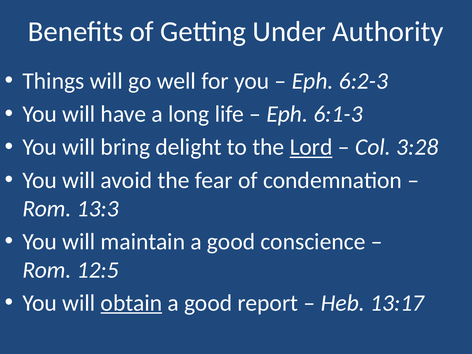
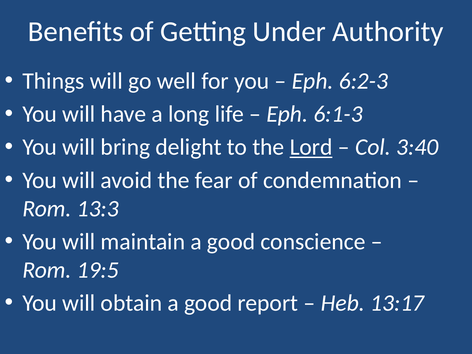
3:28: 3:28 -> 3:40 (417, 147)
12:5: 12:5 -> 19:5 (98, 270)
obtain underline: present -> none (131, 303)
